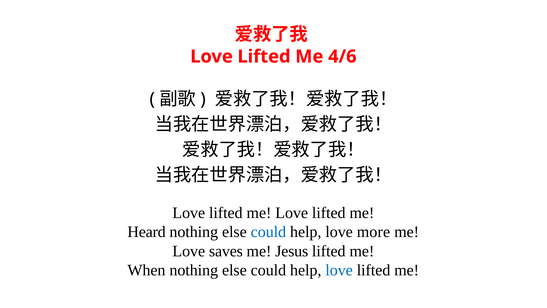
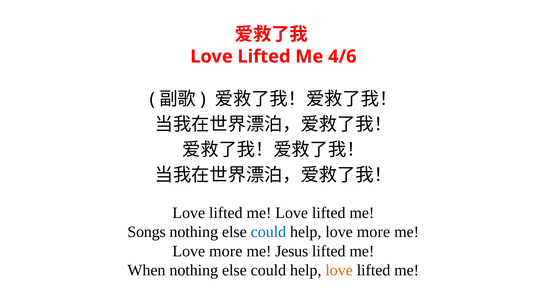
Heard: Heard -> Songs (147, 232)
saves: saves -> more (226, 251)
love colour: blue -> orange (339, 270)
